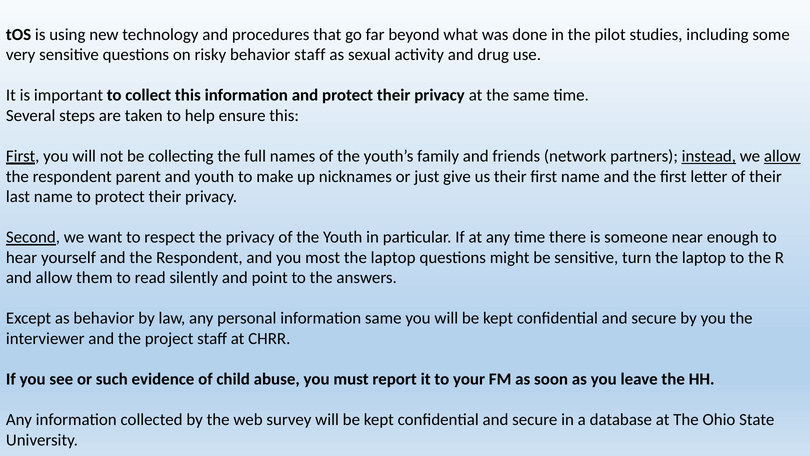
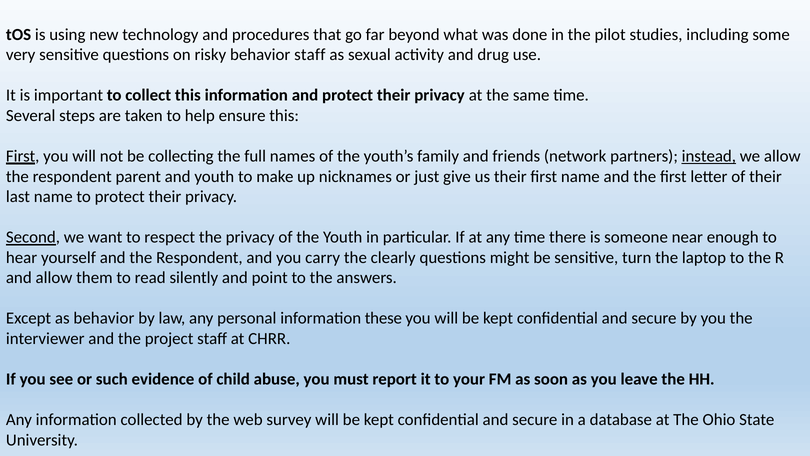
allow underline: present -> none (782, 156)
most: most -> carry (323, 257)
laptop: laptop -> clearly (393, 257)
information same: same -> these (383, 318)
